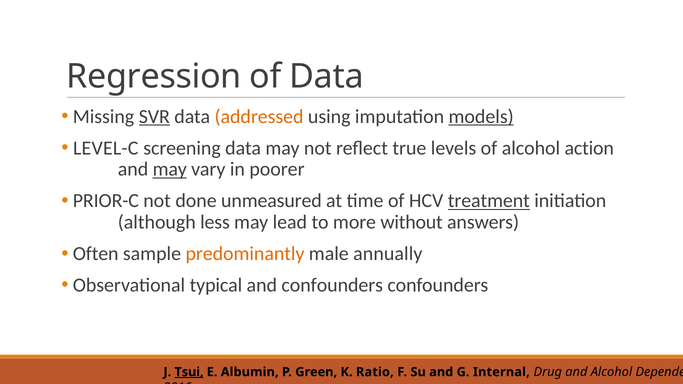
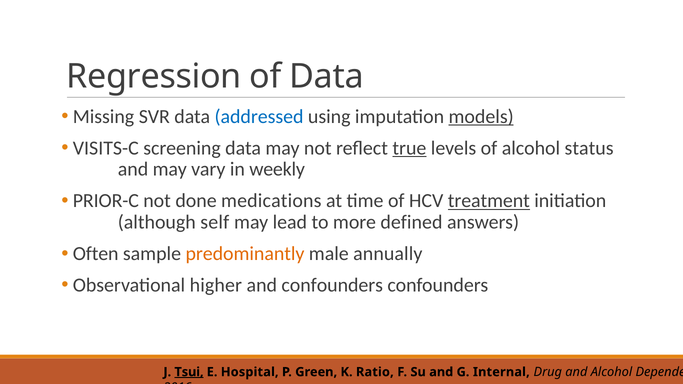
SVR underline: present -> none (154, 117)
addressed colour: orange -> blue (259, 117)
LEVEL-C: LEVEL-C -> VISITS-C (106, 148)
true underline: none -> present (409, 148)
action: action -> status (589, 148)
may underline: present -> none (170, 169)
poorer: poorer -> weekly (277, 169)
unmeasured: unmeasured -> medications (271, 201)
less: less -> self (215, 222)
without: without -> defined (411, 222)
typical: typical -> higher (216, 285)
Albumin: Albumin -> Hospital (250, 372)
